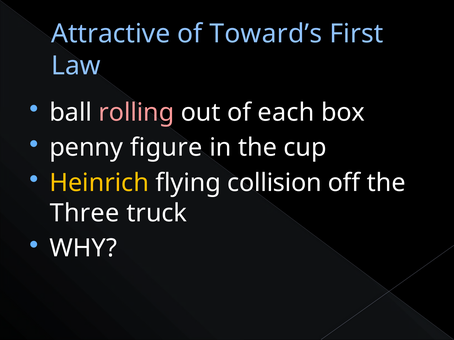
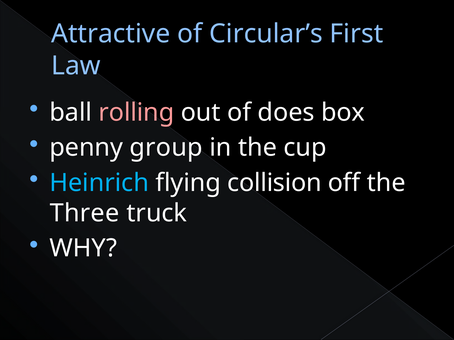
Toward’s: Toward’s -> Circular’s (266, 34)
each: each -> does (286, 113)
figure: figure -> group (166, 148)
Heinrich colour: yellow -> light blue (99, 183)
